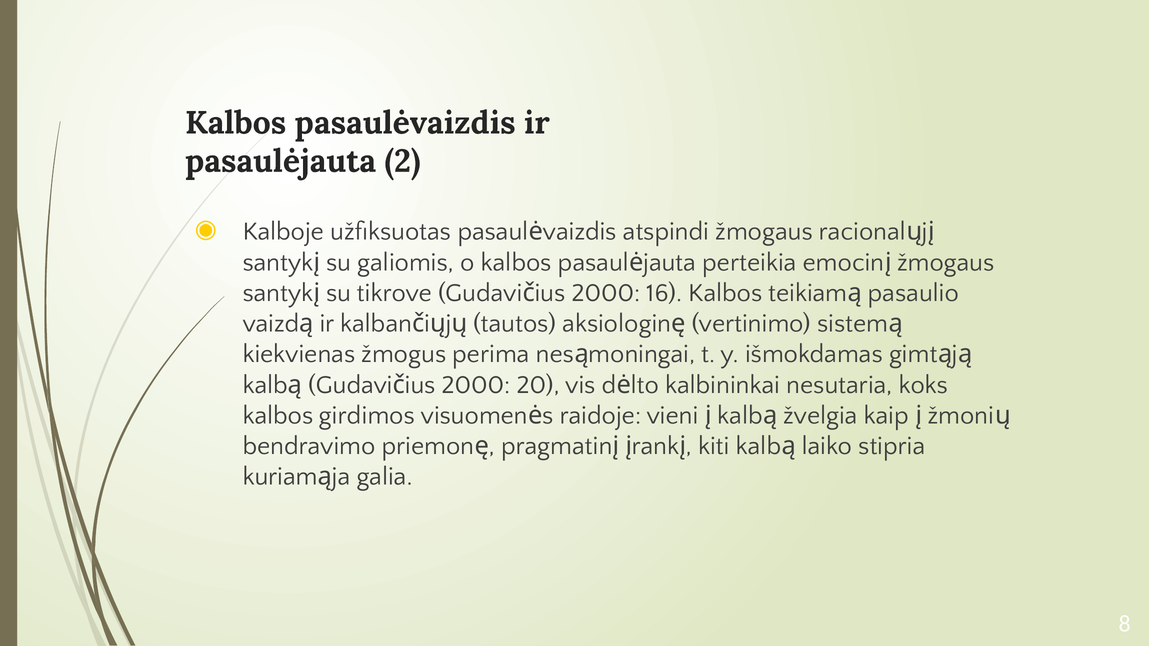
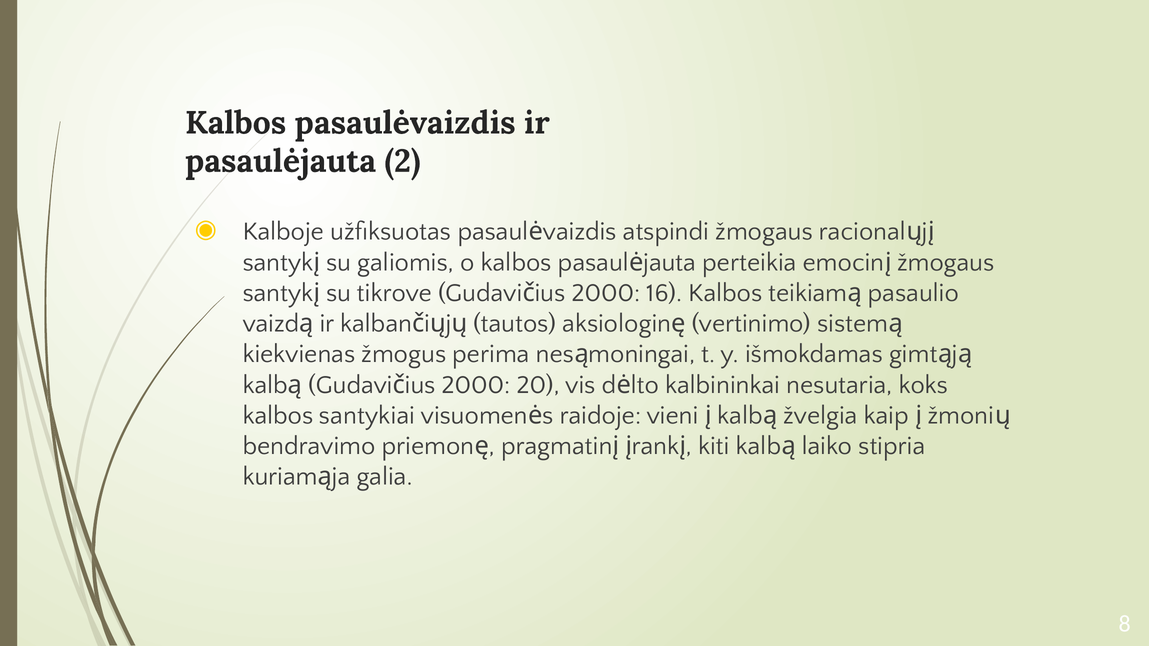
girdimos: girdimos -> santykiai (367, 415)
